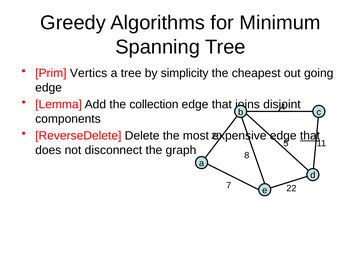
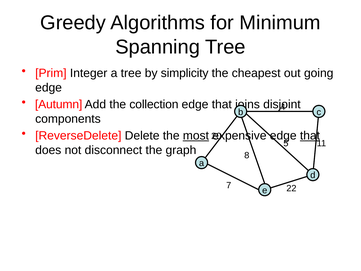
Vertics: Vertics -> Integer (89, 73)
Lemma: Lemma -> Autumn (59, 104)
most underline: none -> present (196, 136)
